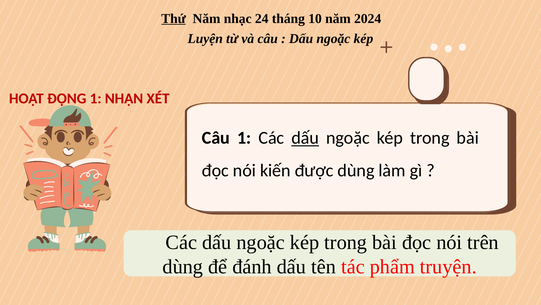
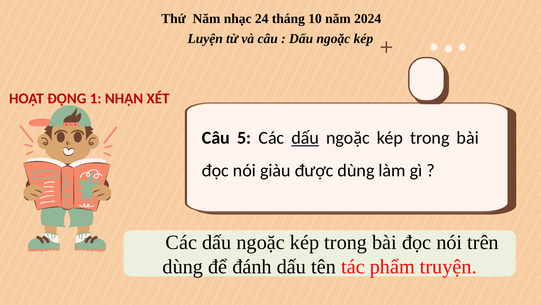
Thứ underline: present -> none (174, 19)
Câu 1: 1 -> 5 (244, 138)
kiến: kiến -> giàu (275, 170)
